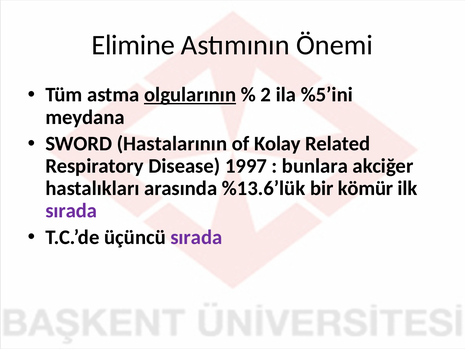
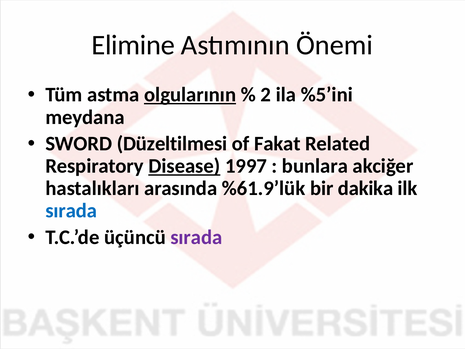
Hastalarının: Hastalarının -> Düzeltilmesi (172, 144)
Kolay: Kolay -> Fakat (277, 144)
Disease underline: none -> present (184, 166)
%13.6’lük: %13.6’lük -> %61.9’lük (264, 188)
kömür: kömür -> dakika (366, 188)
sırada colour: purple -> blue (71, 211)
